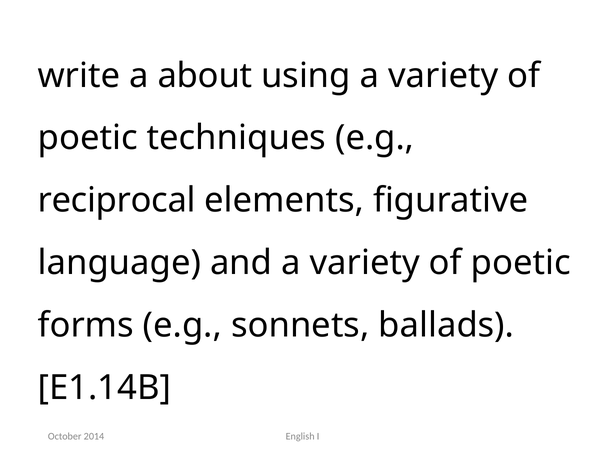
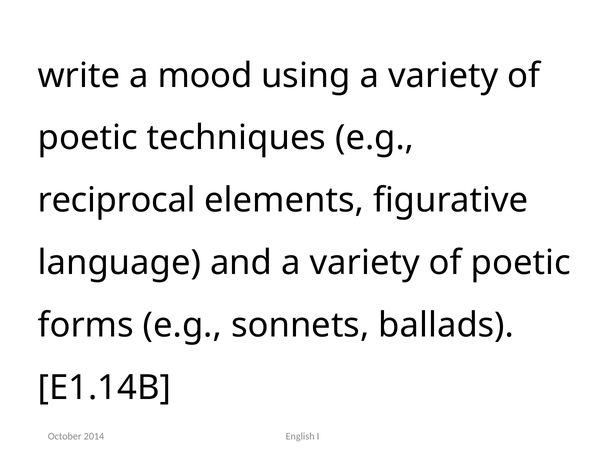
about: about -> mood (205, 76)
